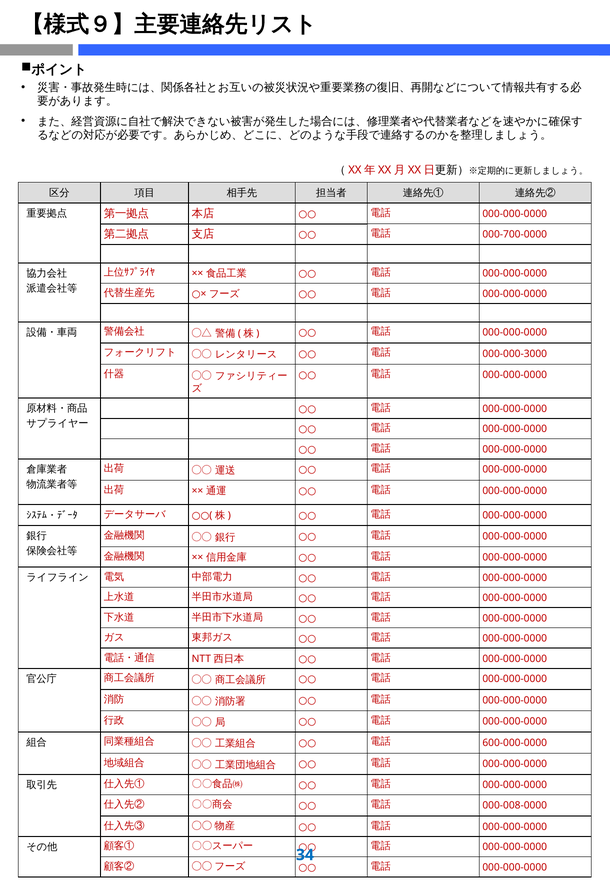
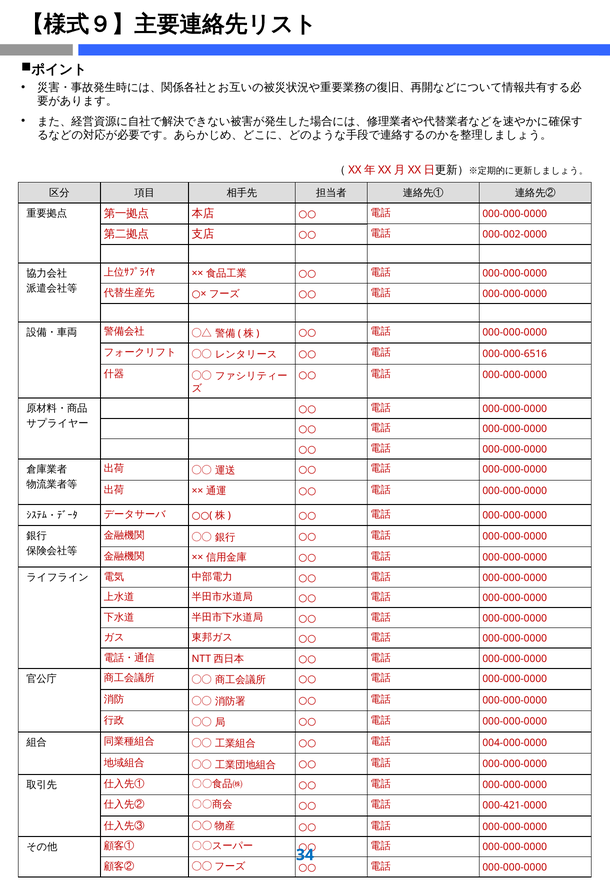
000-700-0000: 000-700-0000 -> 000-002-0000 (515, 235)
000-000-3000: 000-000-3000 -> 000-000-6516 (515, 354)
600-000-0000: 600-000-0000 -> 004-000-0000 (515, 743)
000-008-0000: 000-008-0000 -> 000-421-0000 (515, 805)
